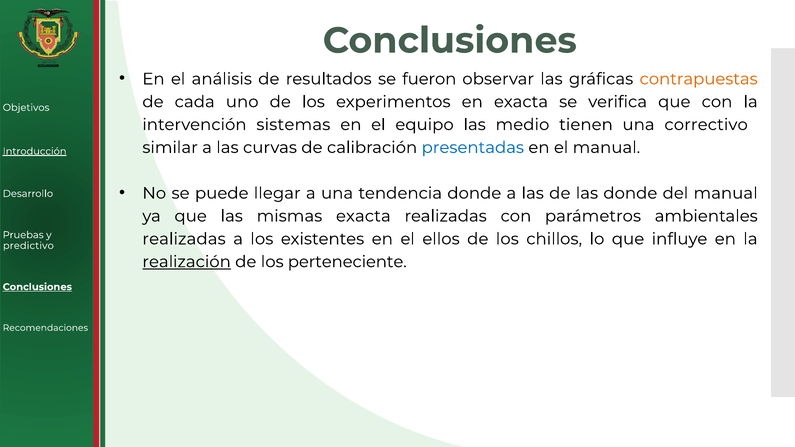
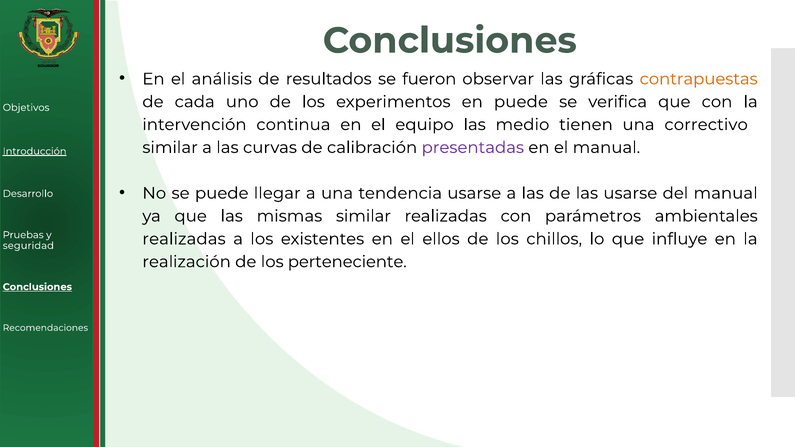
en exacta: exacta -> puede (521, 102)
sistemas: sistemas -> continua (293, 125)
presentadas colour: blue -> purple (473, 148)
tendencia donde: donde -> usarse (474, 193)
las donde: donde -> usarse (630, 193)
mismas exacta: exacta -> similar (363, 216)
predictivo: predictivo -> seguridad (28, 246)
realización underline: present -> none (187, 262)
